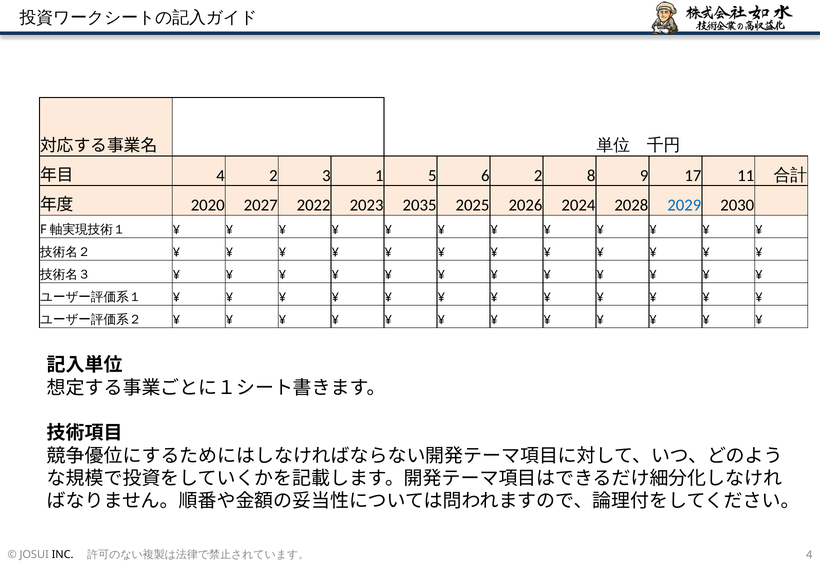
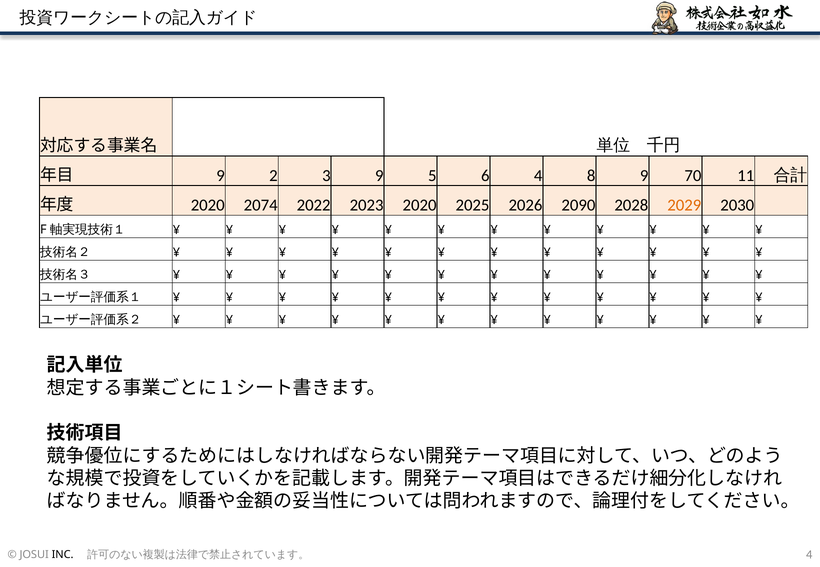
4: 4 -> 9 (221, 176)
3 1: 1 -> 9 (379, 176)
6 2: 2 -> 4 (538, 176)
17: 17 -> 70 (693, 176)
2027: 2027 -> 2074 (261, 205)
2023 2035: 2035 -> 2020 (420, 205)
2024: 2024 -> 2090 (578, 205)
2029 colour: blue -> orange (684, 205)
